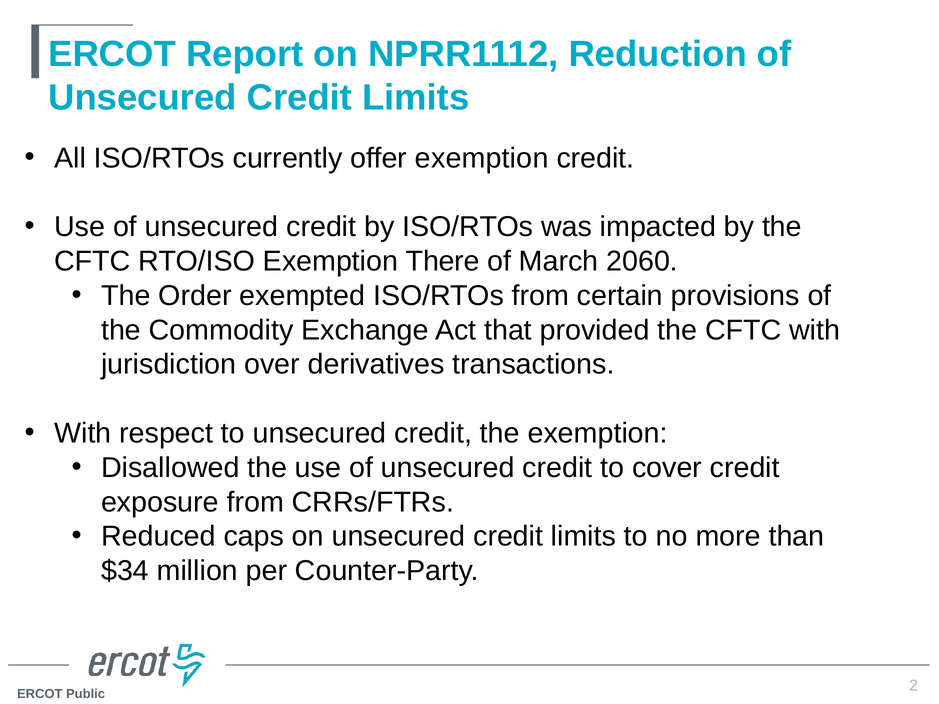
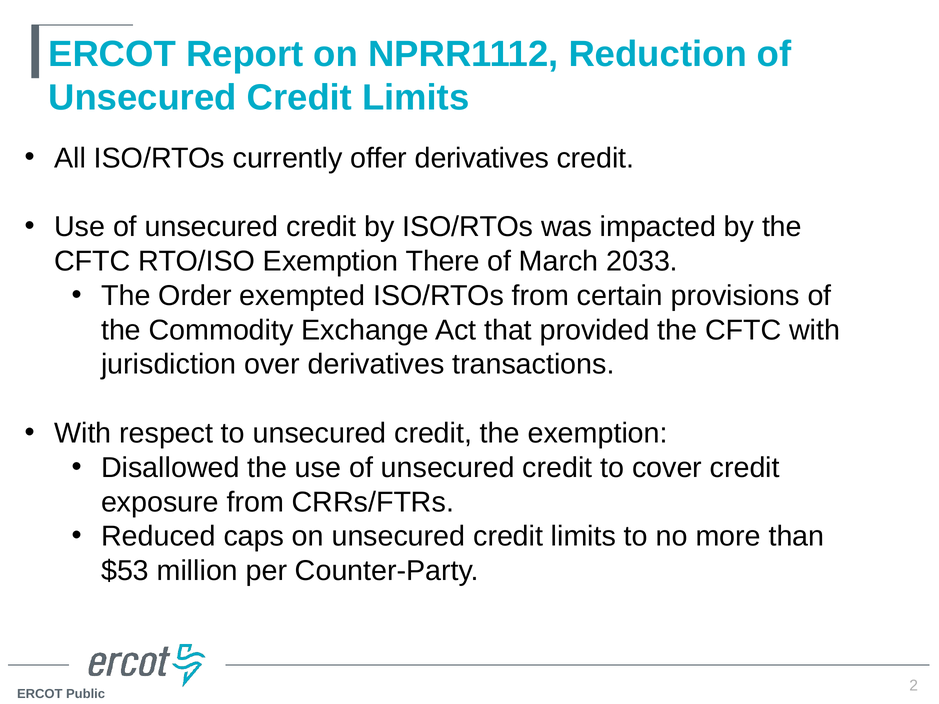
offer exemption: exemption -> derivatives (482, 158)
2060: 2060 -> 2033 (642, 261)
$34: $34 -> $53 (125, 571)
